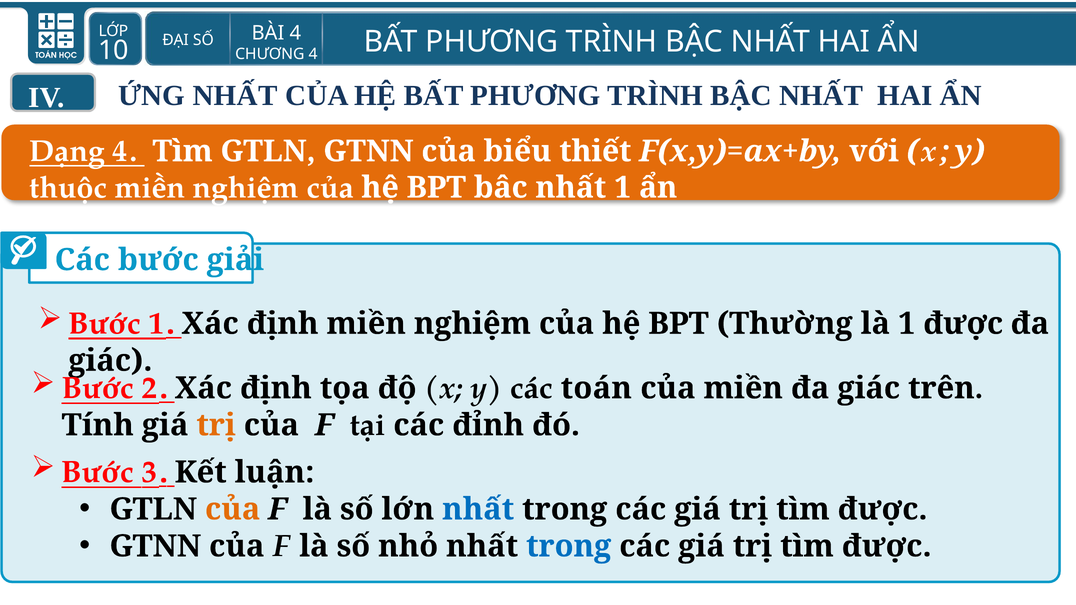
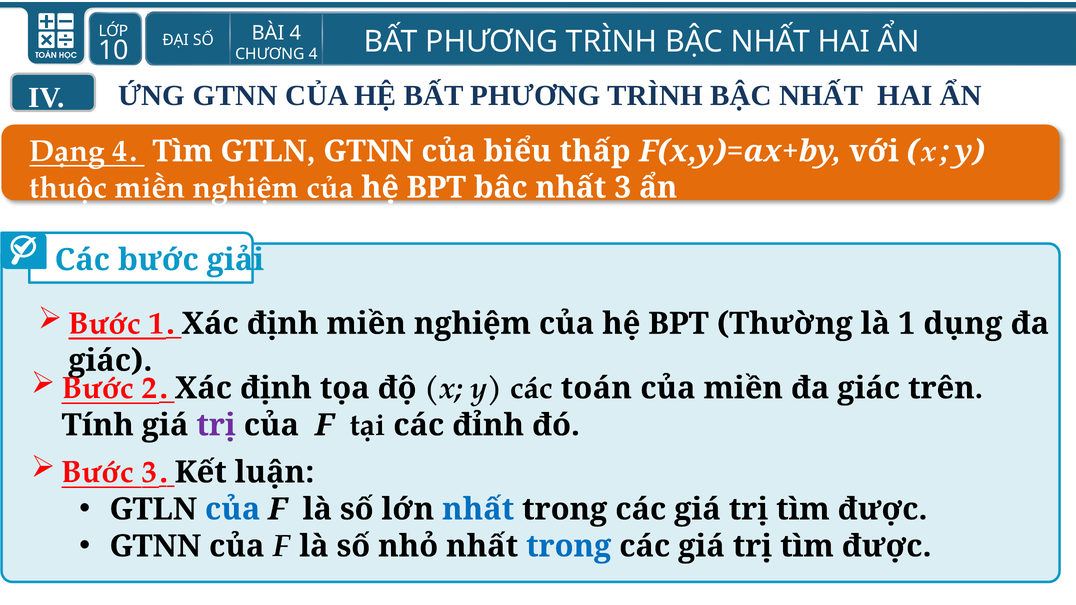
ỨNG NHẤT: NHẤT -> GTNN (235, 96)
thiết: thiết -> thấp (595, 151)
nhất 1: 1 -> 3 (623, 188)
1 được: được -> dụng (963, 324)
trị colour: orange -> purple (216, 425)
của colour: orange -> blue (233, 509)
